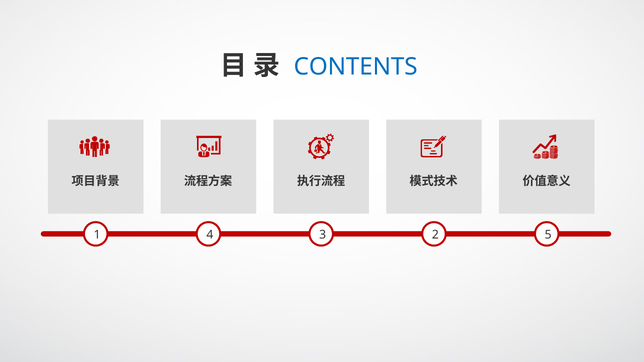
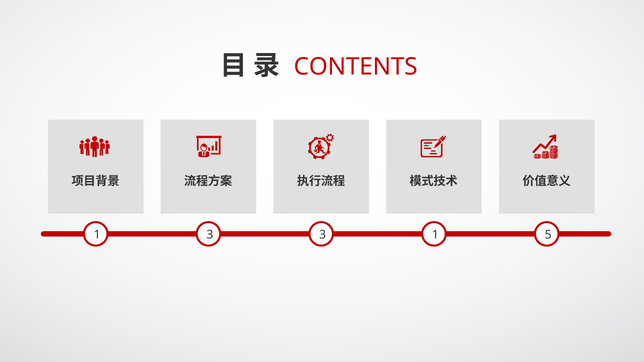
CONTENTS colour: blue -> red (356, 67)
1 4: 4 -> 3 (210, 235)
3 2: 2 -> 1 (435, 235)
